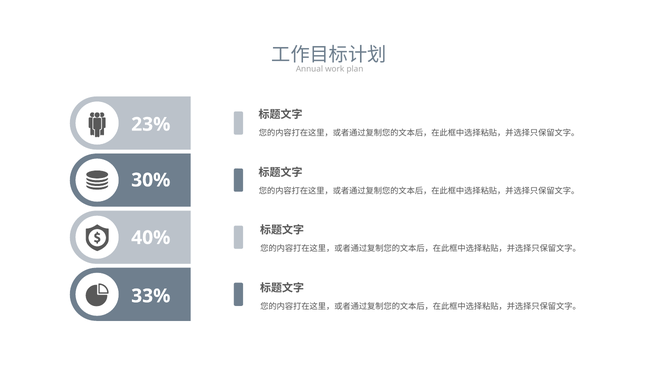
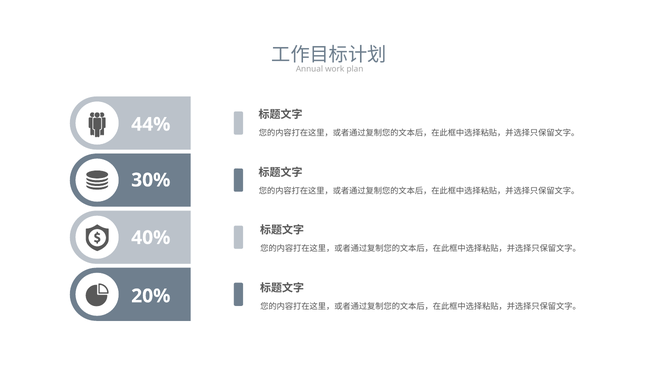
23%: 23% -> 44% (151, 124)
33%: 33% -> 20% (151, 296)
